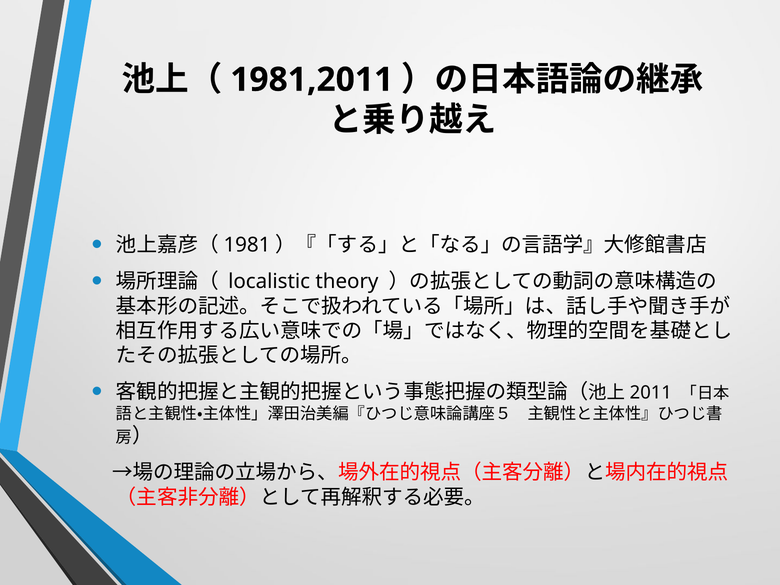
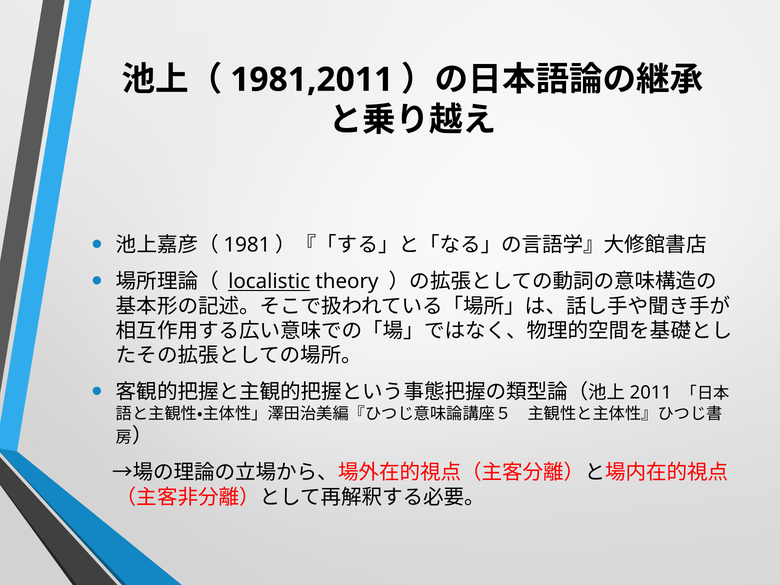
localistic underline: none -> present (269, 282)
